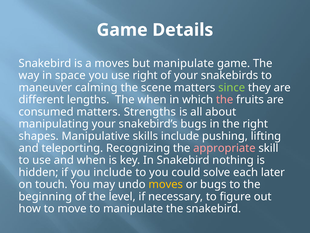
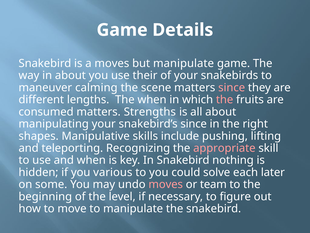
in space: space -> about (70, 75)
use right: right -> their (145, 75)
since colour: light green -> pink (232, 87)
snakebird’s bugs: bugs -> since (194, 124)
you include: include -> various (113, 172)
touch: touch -> some (51, 184)
moves colour: yellow -> pink (166, 184)
or bugs: bugs -> team (213, 184)
